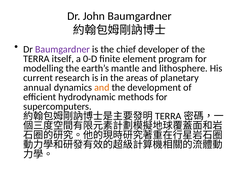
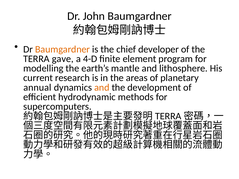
Baumgardner colour: purple -> orange (63, 49)
itself: itself -> gave (63, 59)
0-D: 0-D -> 4-D (90, 59)
